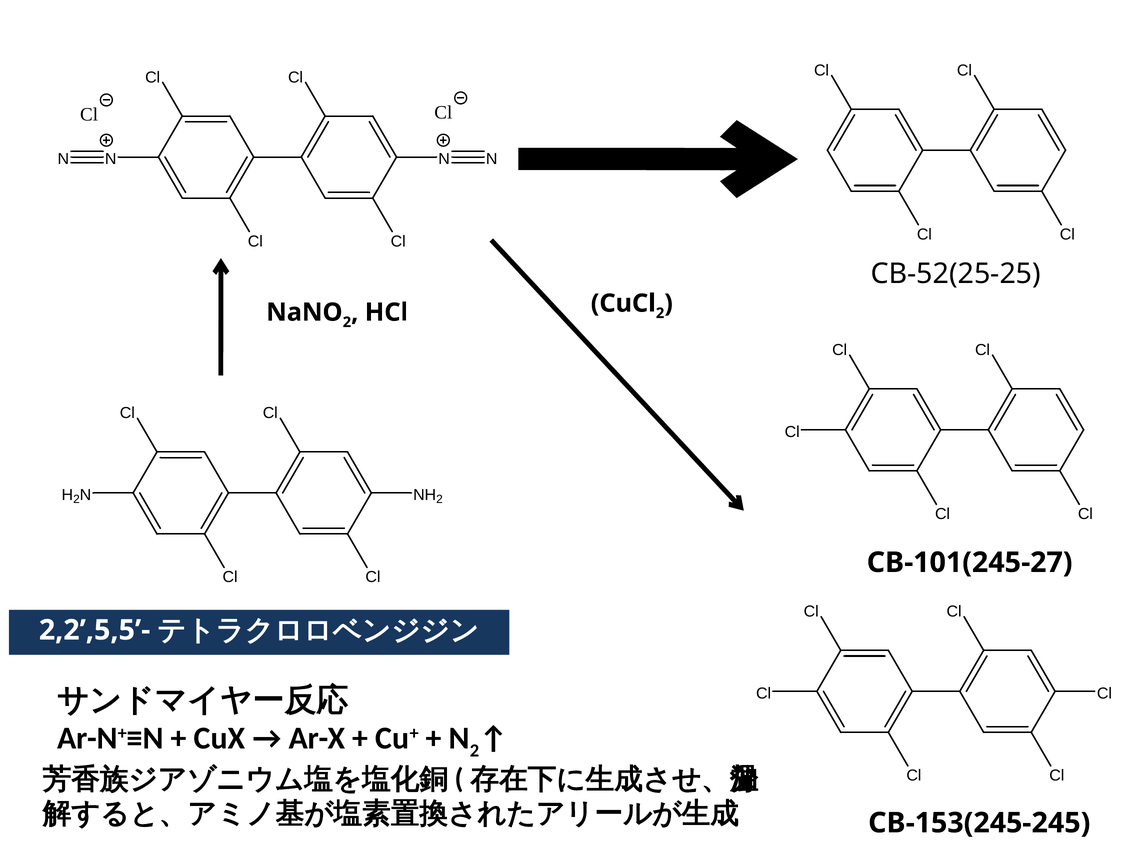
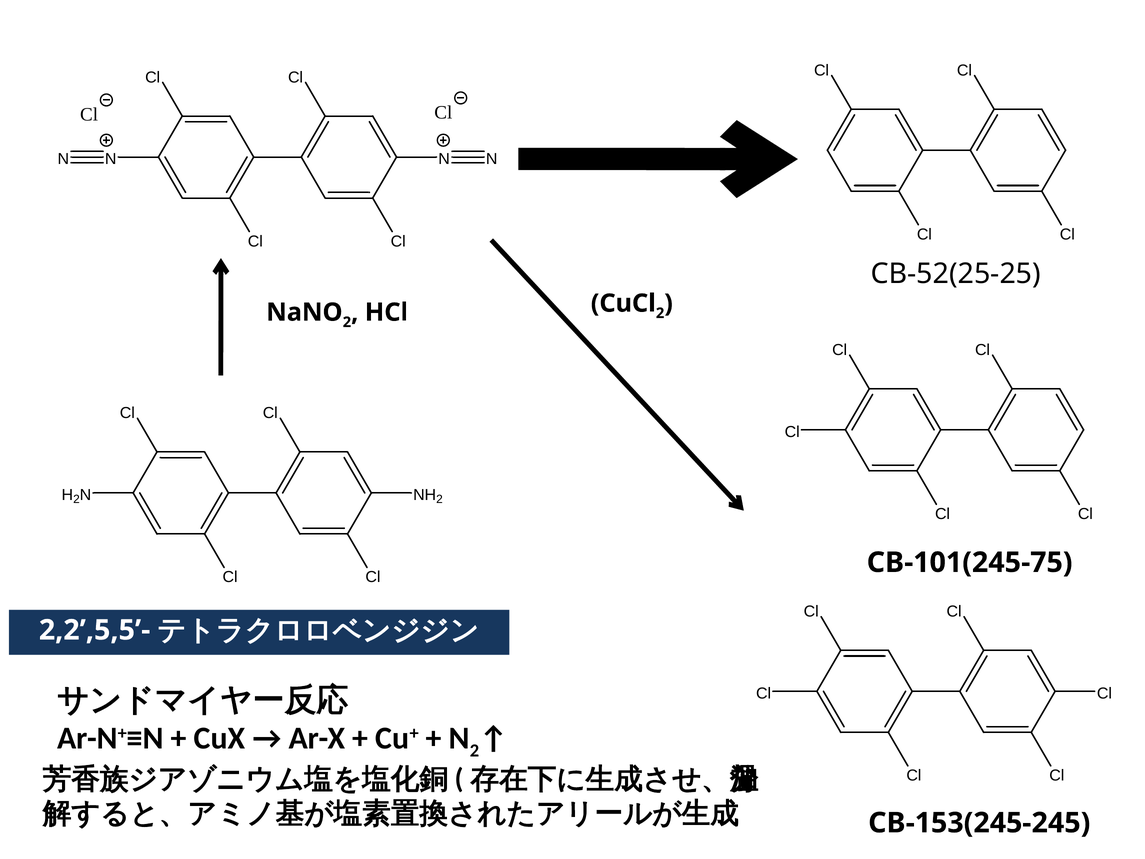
CB-101(245-27: CB-101(245-27 -> CB-101(245-75 (970, 562)
